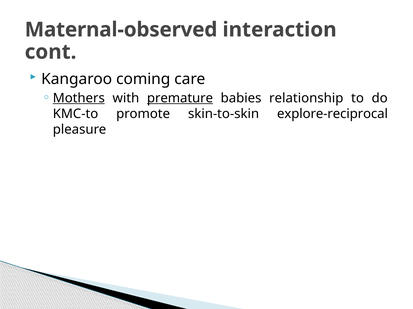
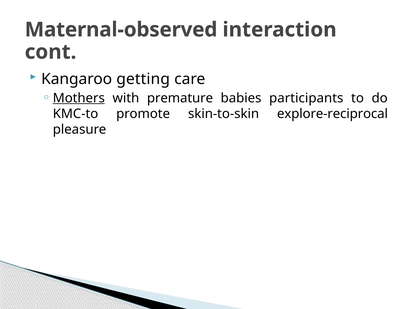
coming: coming -> getting (143, 79)
premature underline: present -> none (180, 98)
relationship: relationship -> participants (306, 98)
